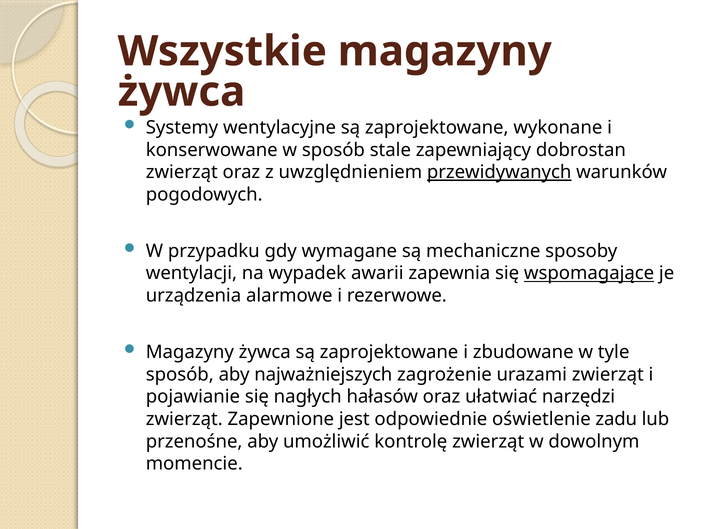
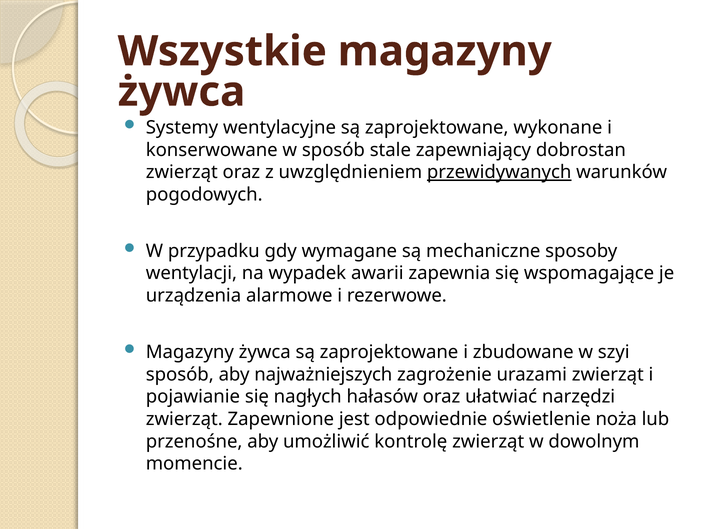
wspomagające underline: present -> none (589, 273)
tyle: tyle -> szyi (614, 352)
zadu: zadu -> noża (616, 419)
